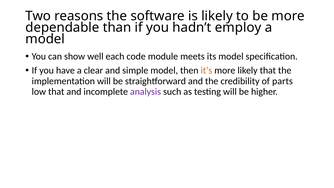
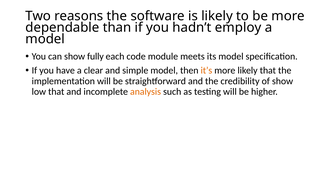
well: well -> fully (95, 56)
of parts: parts -> show (283, 81)
analysis colour: purple -> orange (146, 92)
